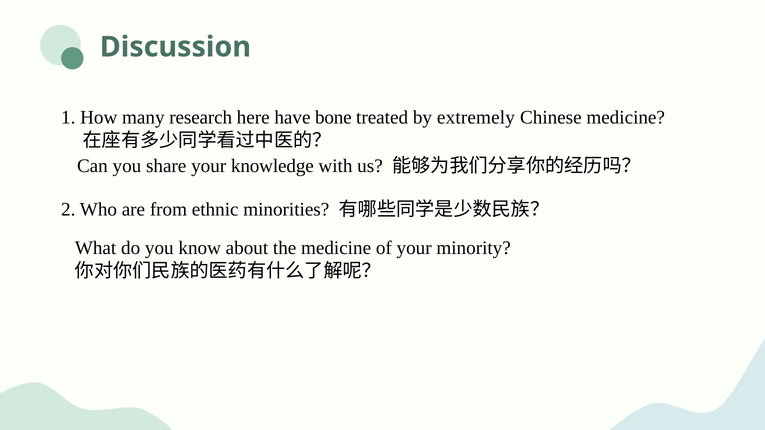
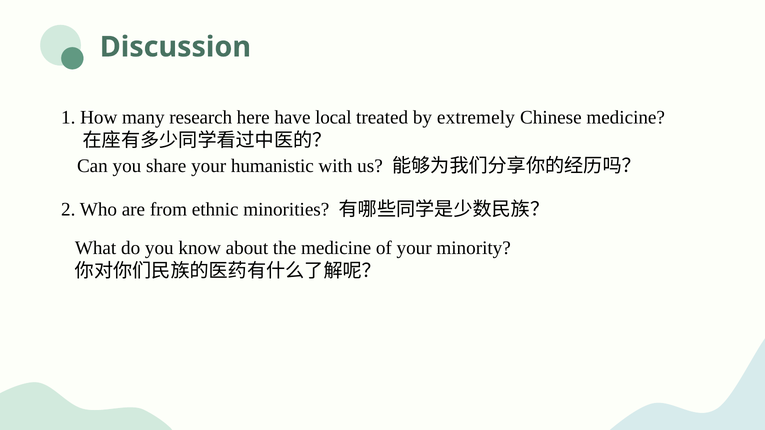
bone: bone -> local (333, 117)
knowledge: knowledge -> humanistic (272, 166)
